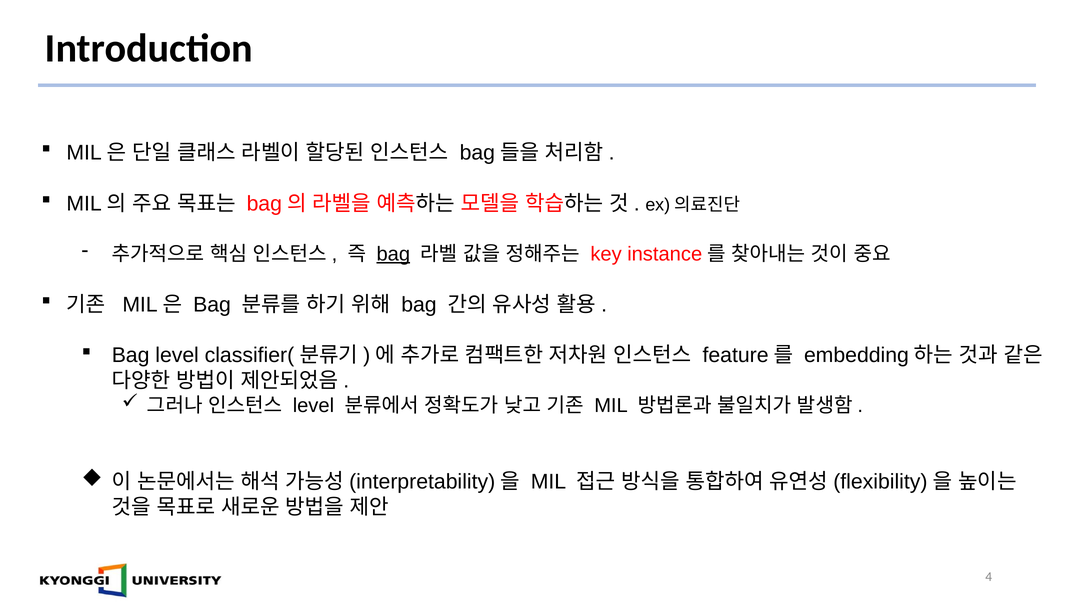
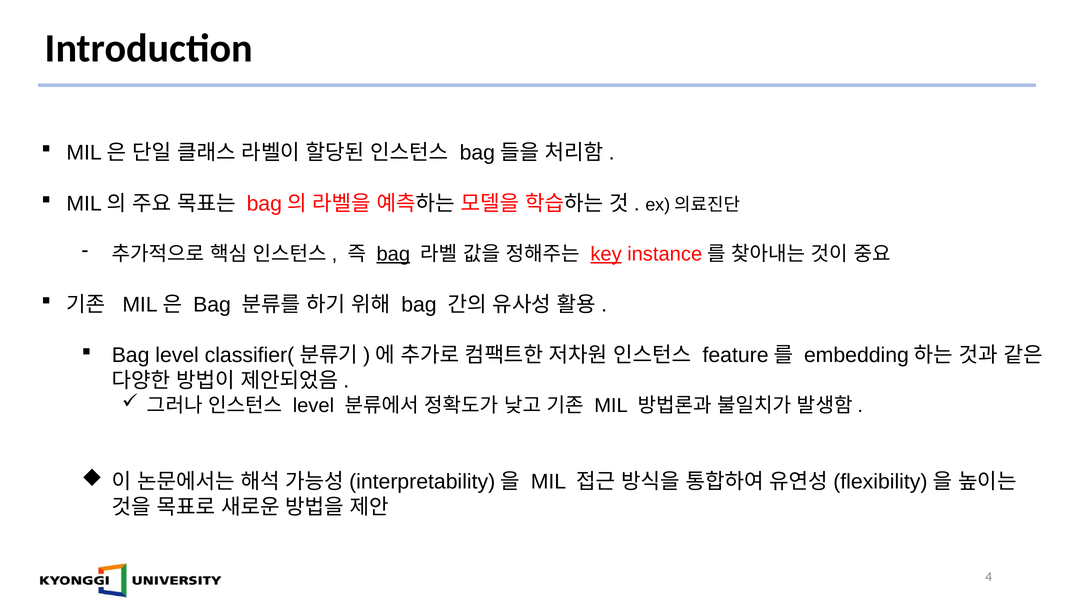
key underline: none -> present (606, 254)
